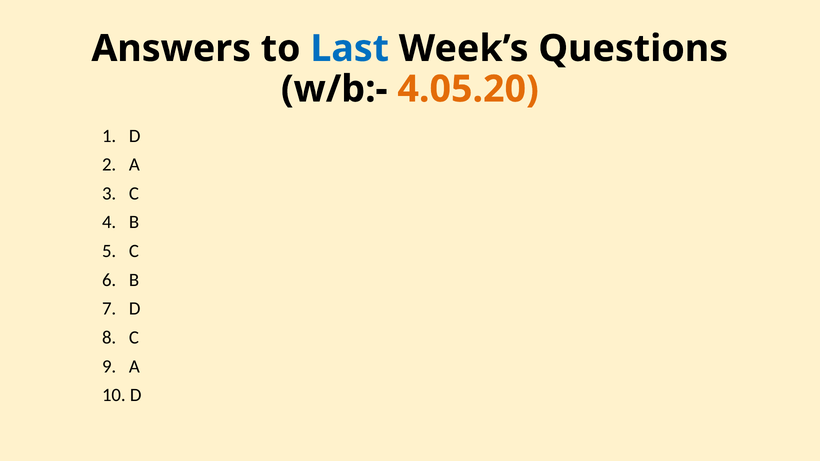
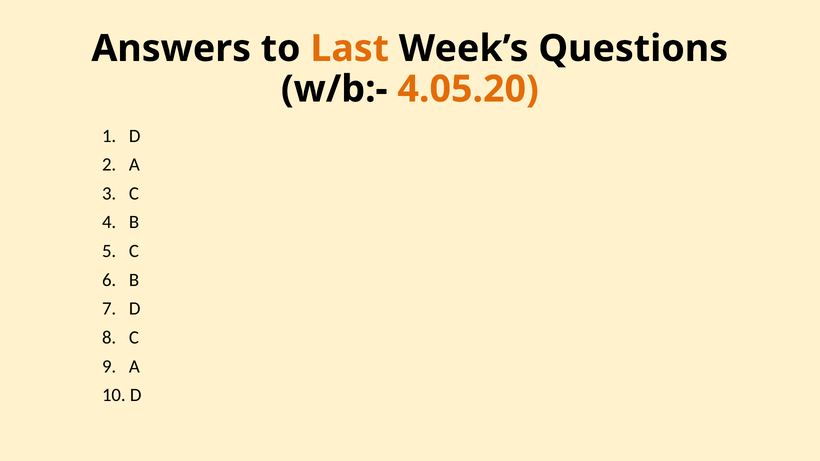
Last colour: blue -> orange (350, 49)
